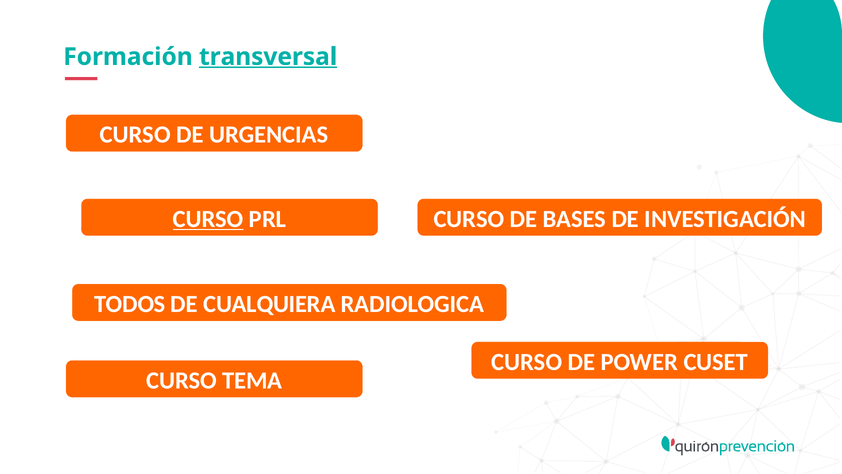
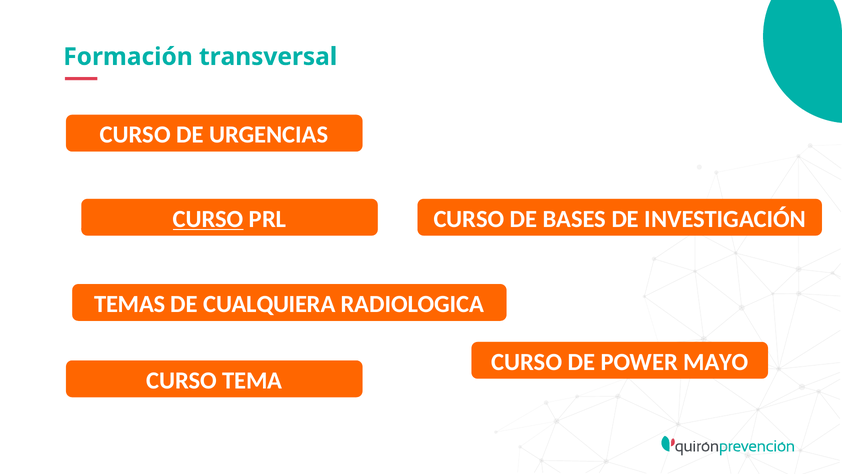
transversal underline: present -> none (268, 57)
TODOS: TODOS -> TEMAS (130, 304)
CUSET: CUSET -> MAYO (716, 362)
